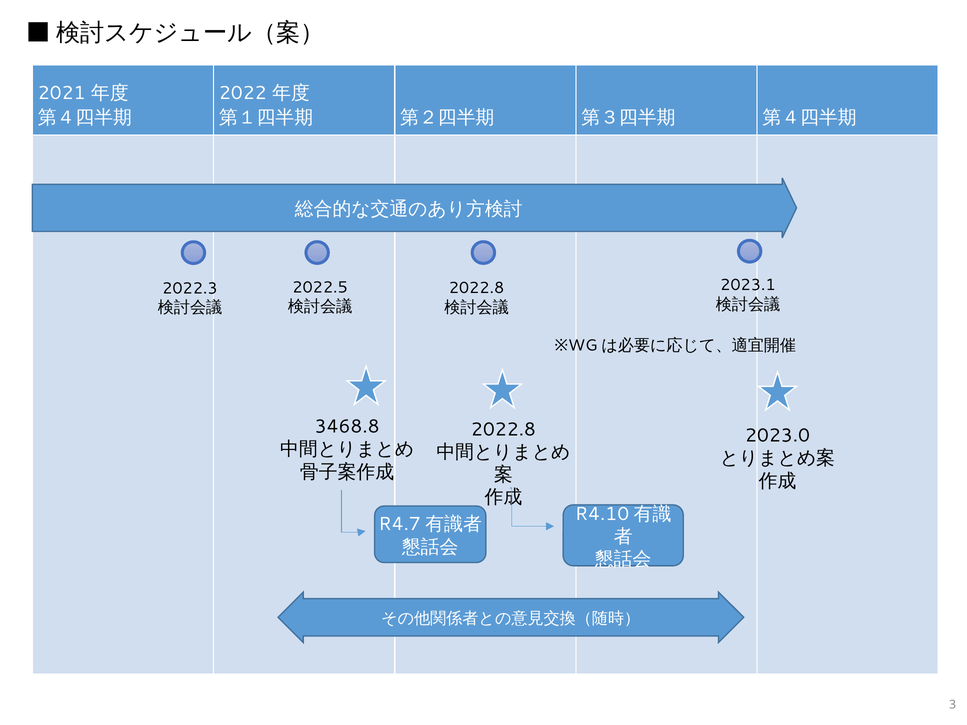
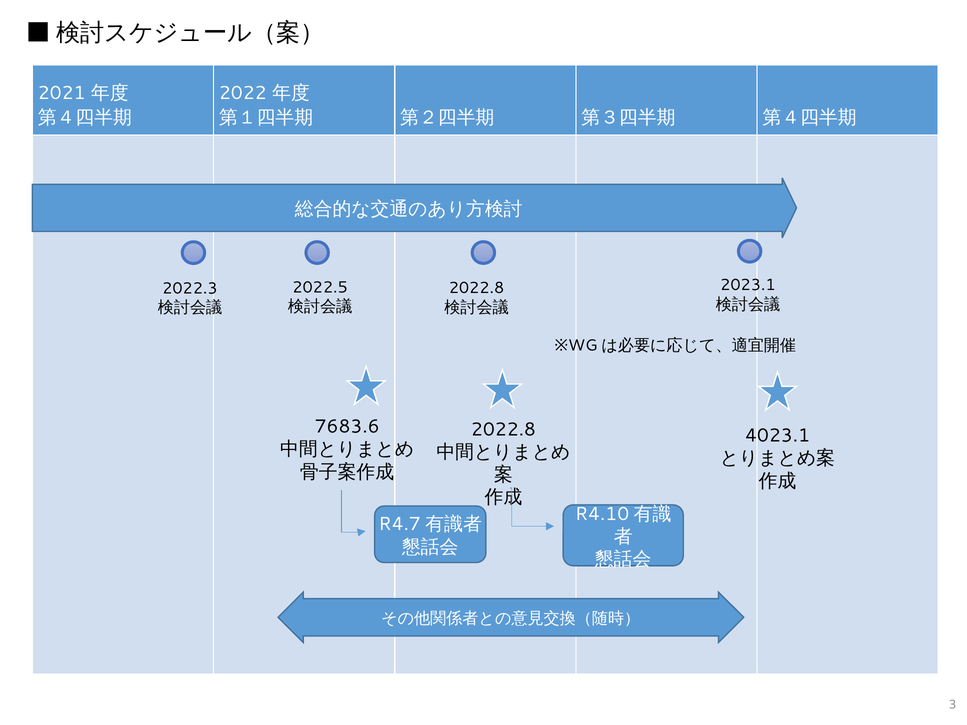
3468.8: 3468.8 -> 7683.6 (347, 427)
2023.0: 2023.0 -> 4023.1 (777, 436)
